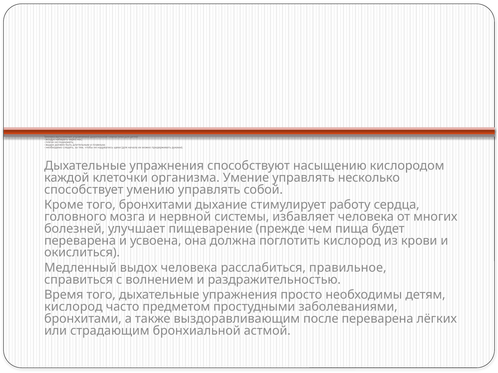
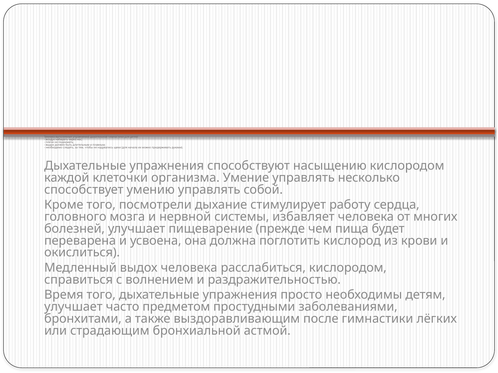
того бронхитами: бронхитами -> посмотрели (155, 205)
расслабиться правильное: правильное -> кислородом (348, 268)
кислород: кислород -> улучшает (73, 307)
после переварена: переварена -> гимнастики (377, 319)
